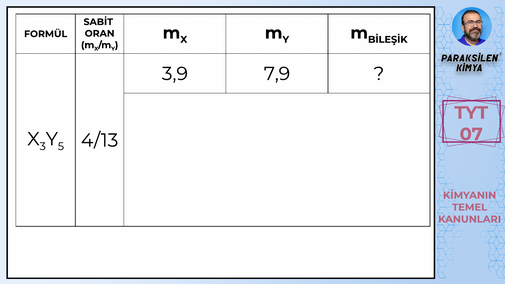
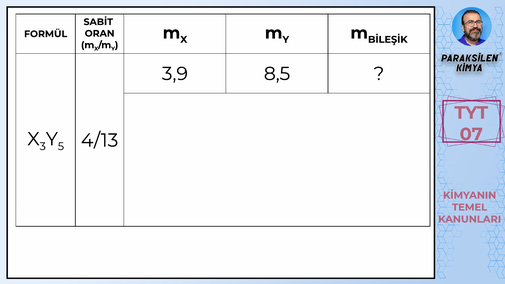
7,9: 7,9 -> 8,5 (277, 74)
